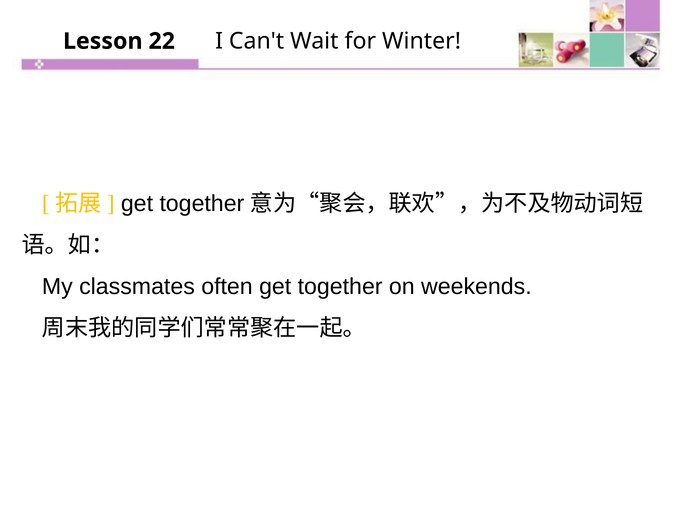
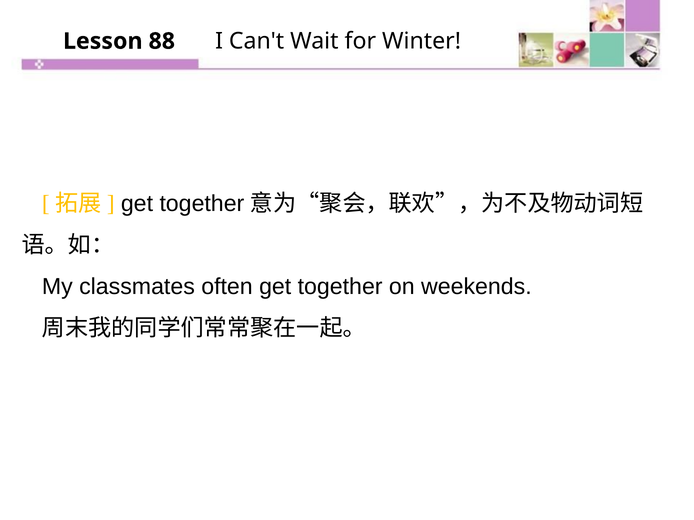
22: 22 -> 88 (162, 41)
